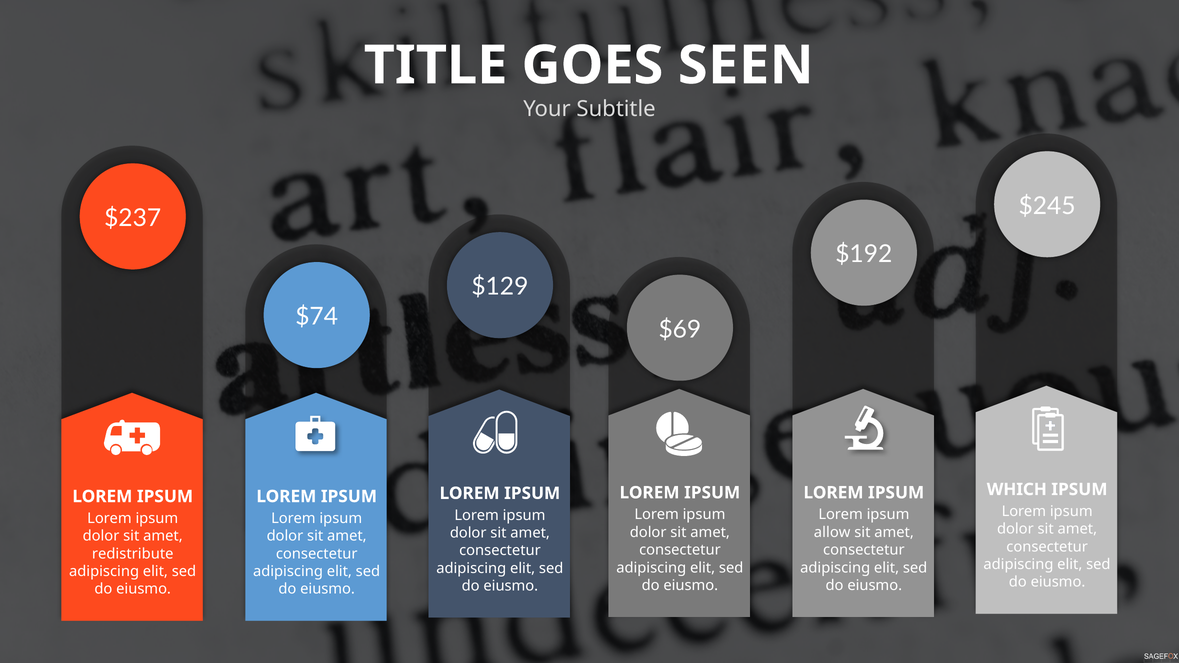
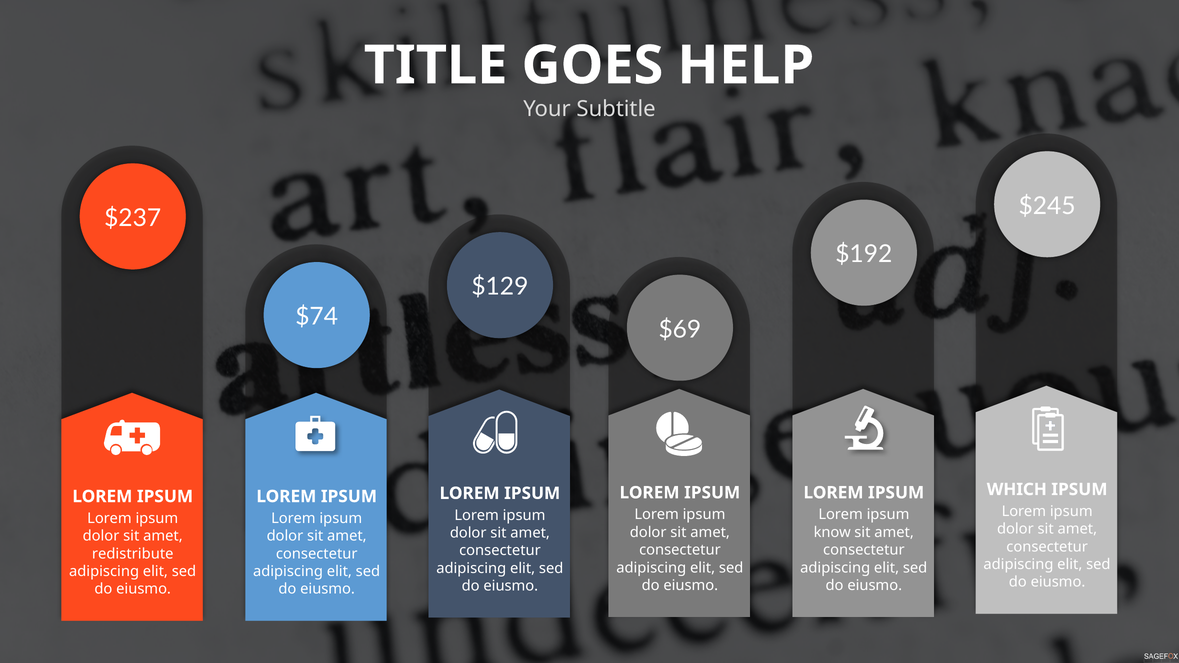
SEEN: SEEN -> HELP (746, 65)
allow: allow -> know (832, 532)
